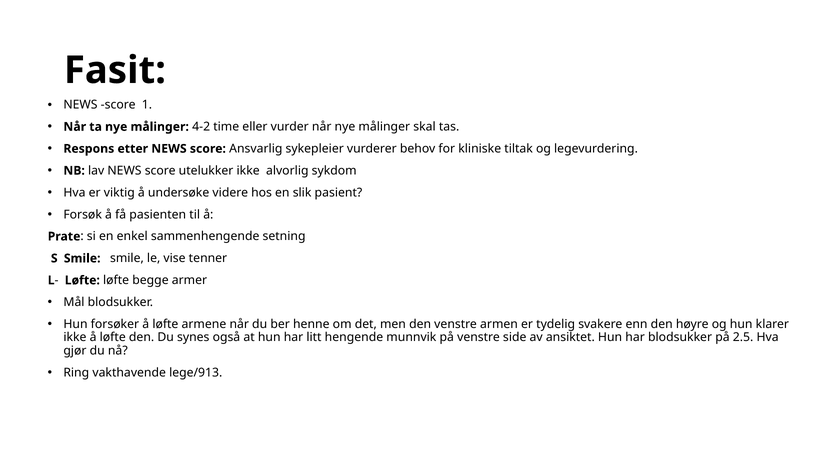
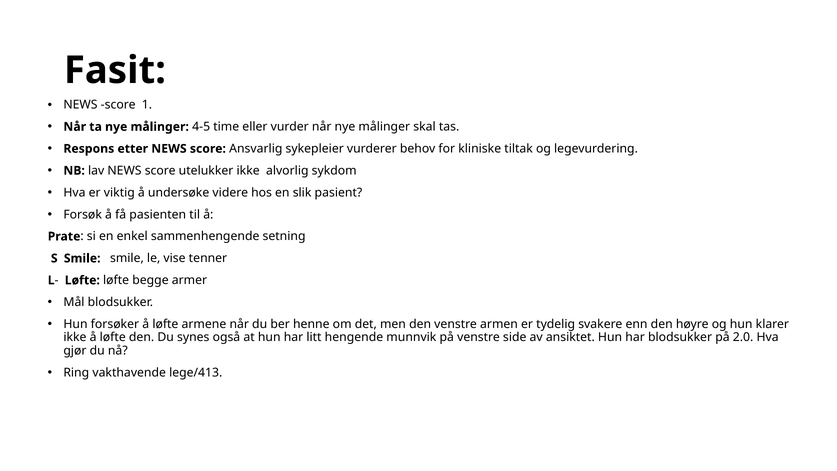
4-2: 4-2 -> 4-5 (201, 127)
2.5: 2.5 -> 2.0 (743, 337)
lege/913: lege/913 -> lege/413 (196, 372)
